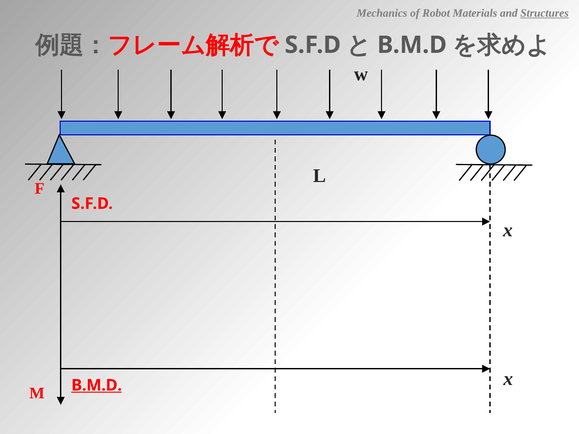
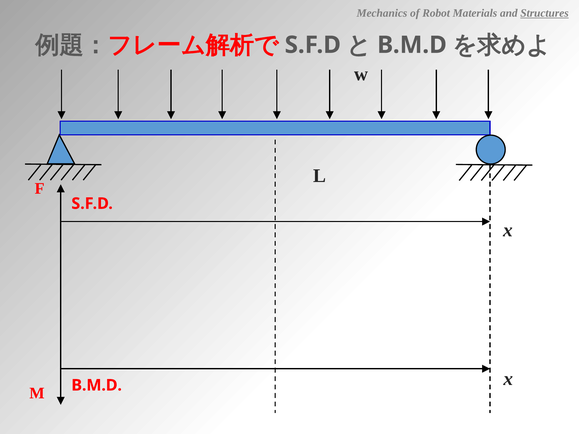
B.M.D underline: present -> none (97, 385)
